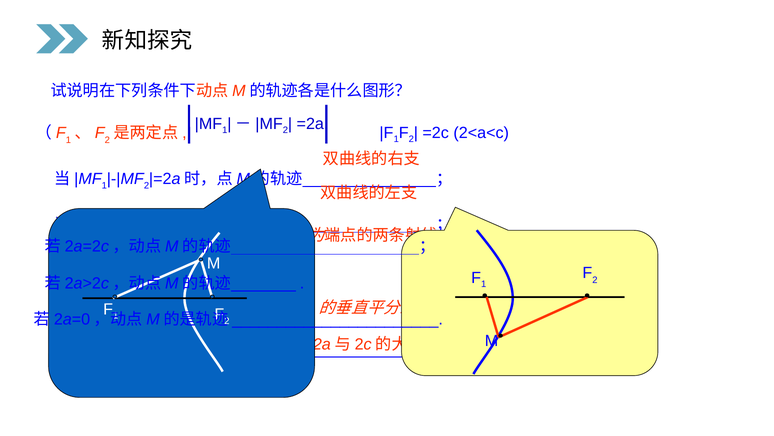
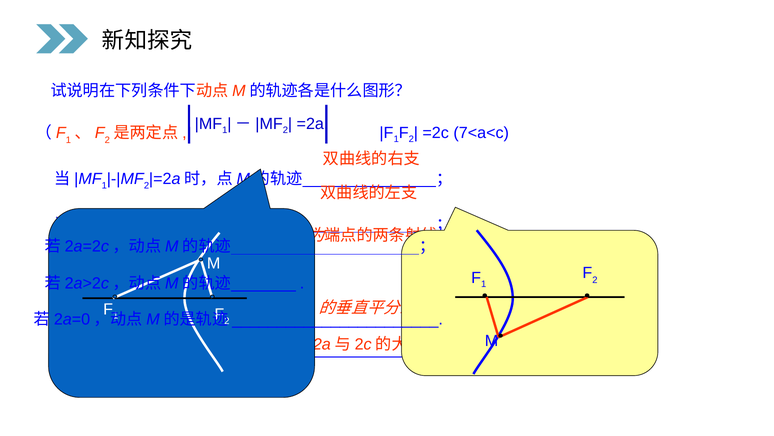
2<a<c: 2<a<c -> 7<a<c (481, 133)
